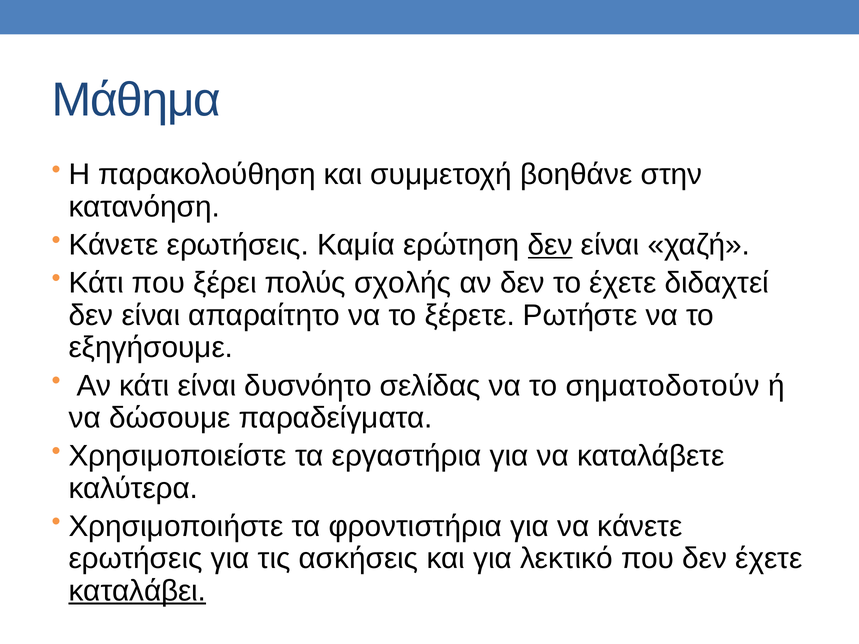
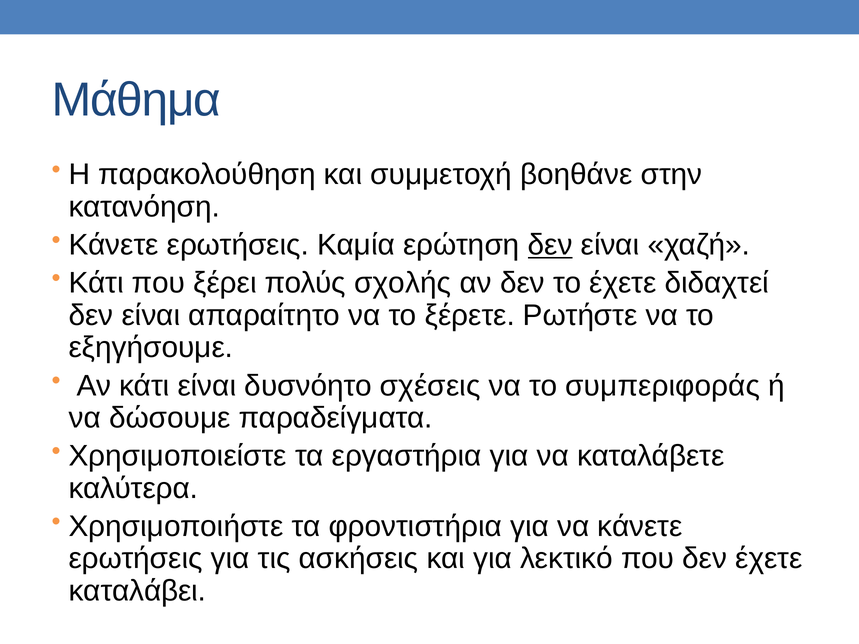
σελίδας: σελίδας -> σχέσεις (430, 386)
σηματοδοτούν: σηματοδοτούν -> συμπεριφοράς (663, 386)
καταλάβει underline: present -> none (137, 591)
